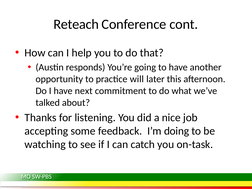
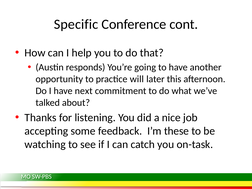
Reteach: Reteach -> Specific (76, 24)
doing: doing -> these (177, 131)
